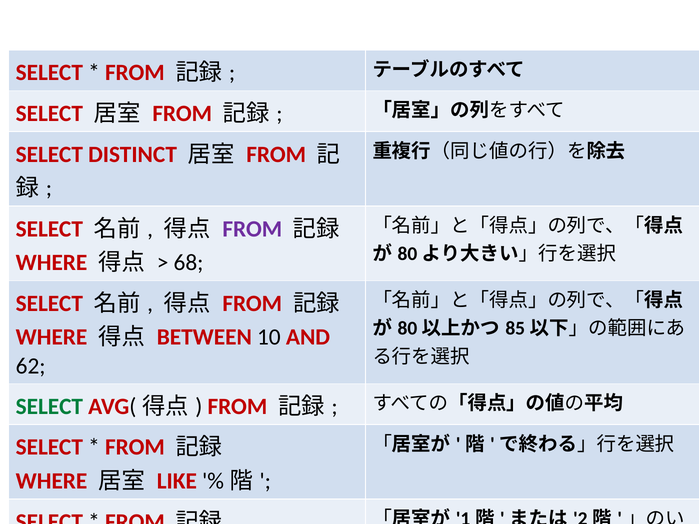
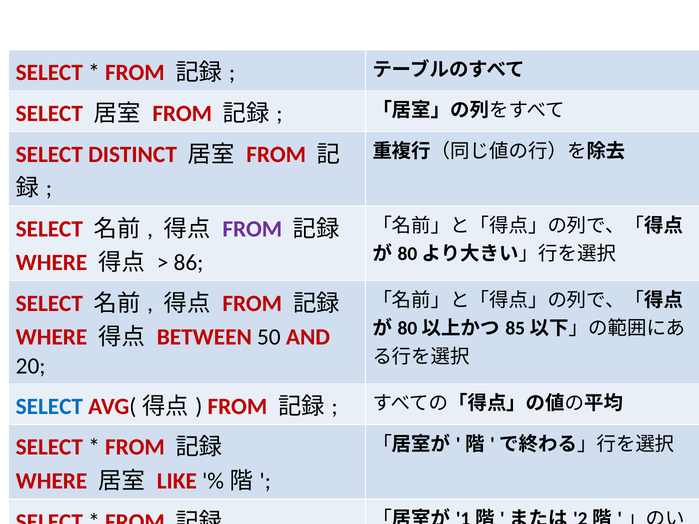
68: 68 -> 86 (189, 263)
10: 10 -> 50 (269, 337)
62: 62 -> 20 (31, 366)
SELECT colour: green -> blue (49, 407)
